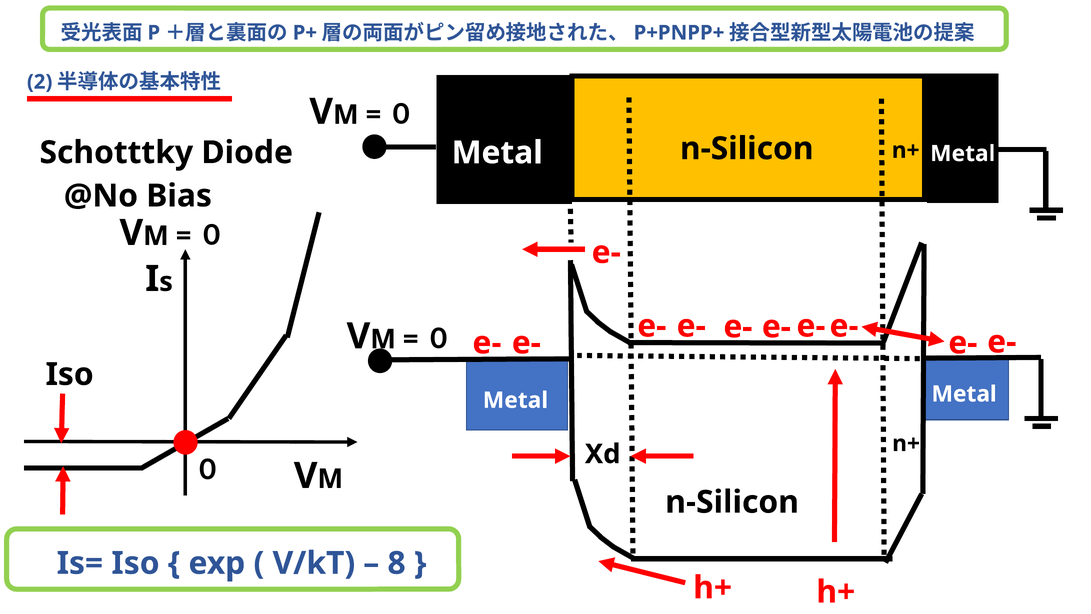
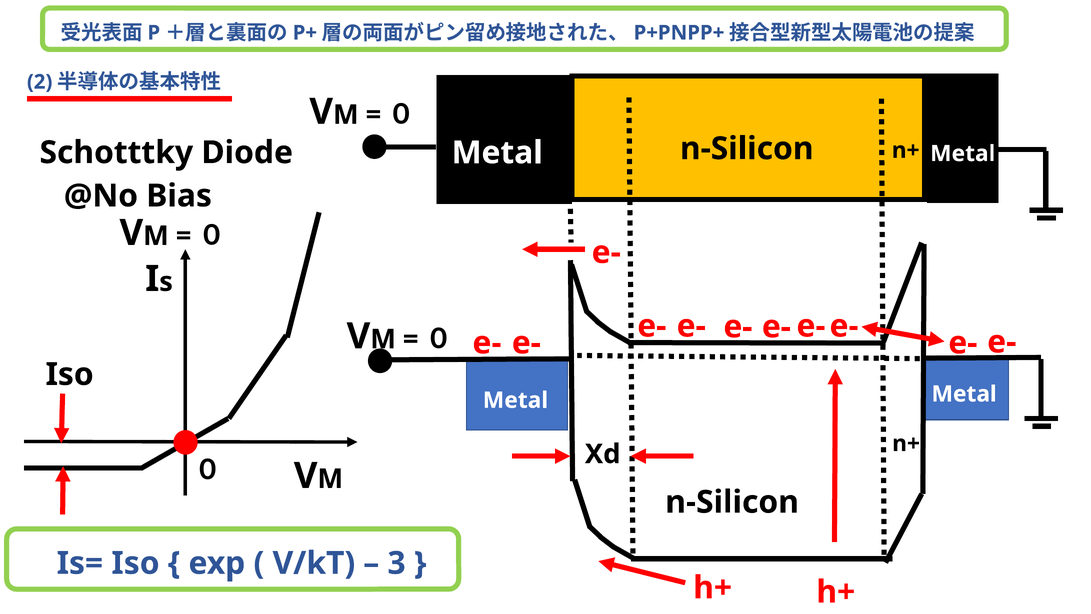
8: 8 -> 3 (397, 563)
